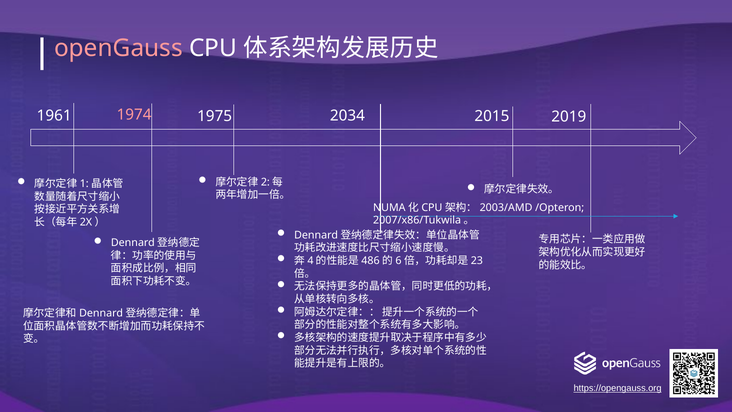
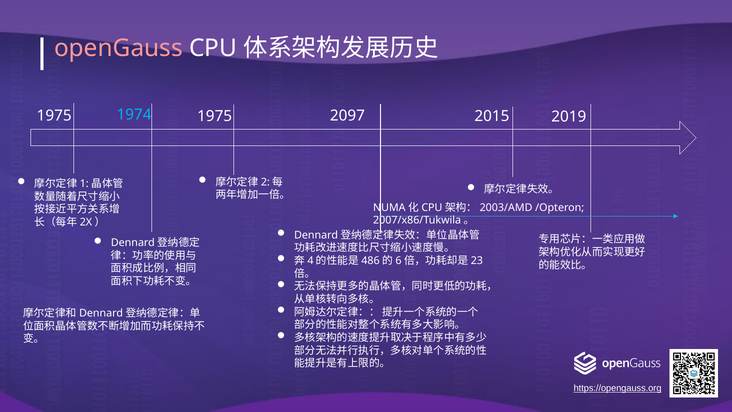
1974 colour: pink -> light blue (134, 115)
2034: 2034 -> 2097 (347, 115)
1961: 1961 -> 1975 (54, 116)
